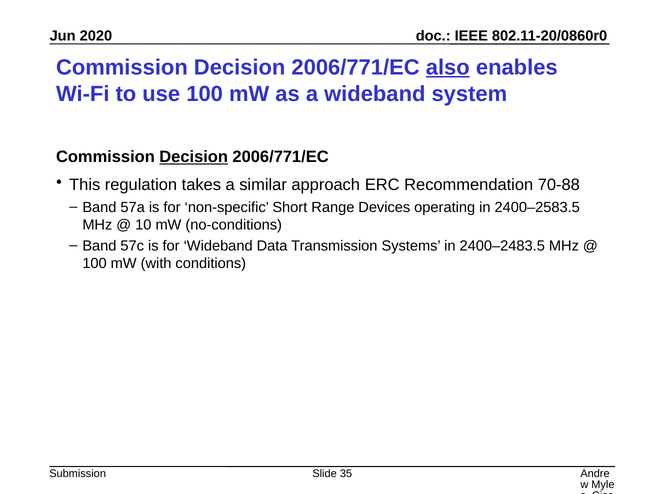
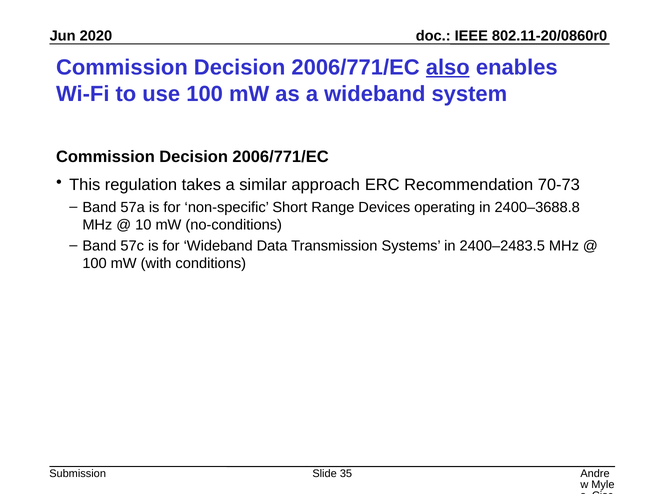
Decision underline: present -> none (194, 157)
70-88: 70-88 -> 70-73 (559, 185)
2400–2583.5: 2400–2583.5 -> 2400–3688.8 (537, 207)
